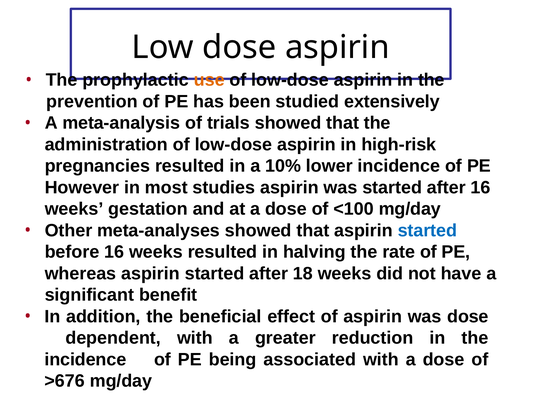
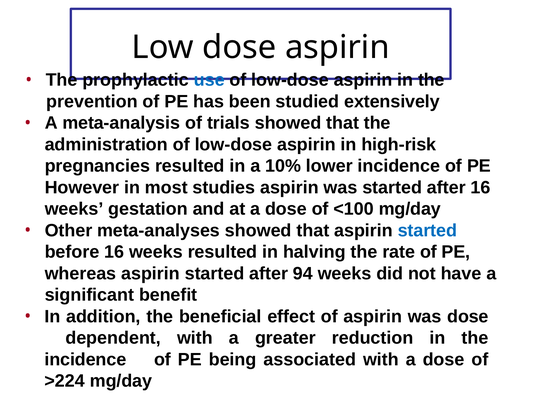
use colour: orange -> blue (209, 80)
18: 18 -> 94 (303, 273)
>676: >676 -> >224 (65, 381)
